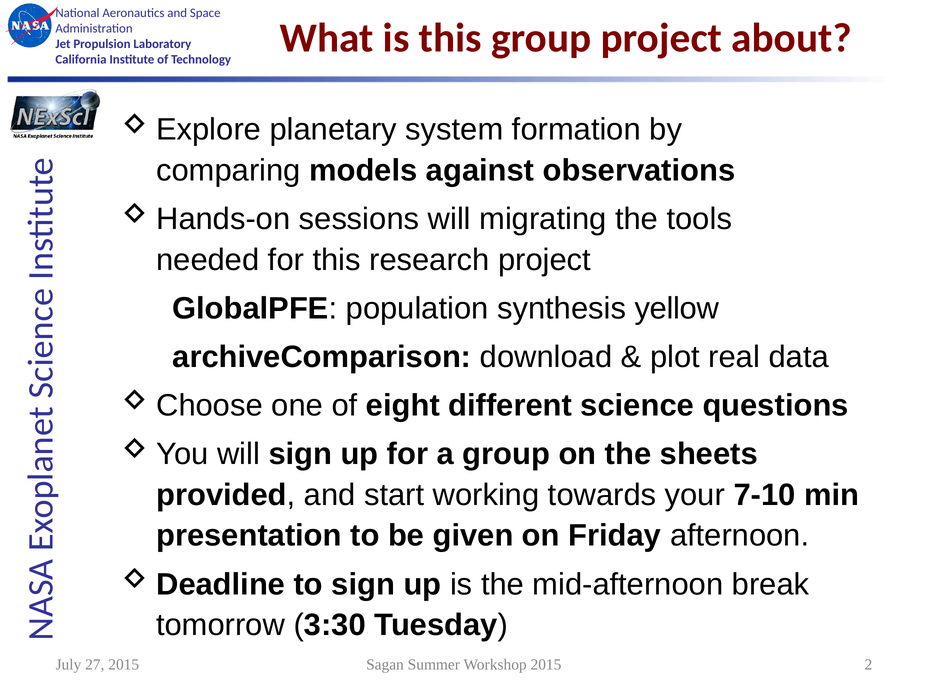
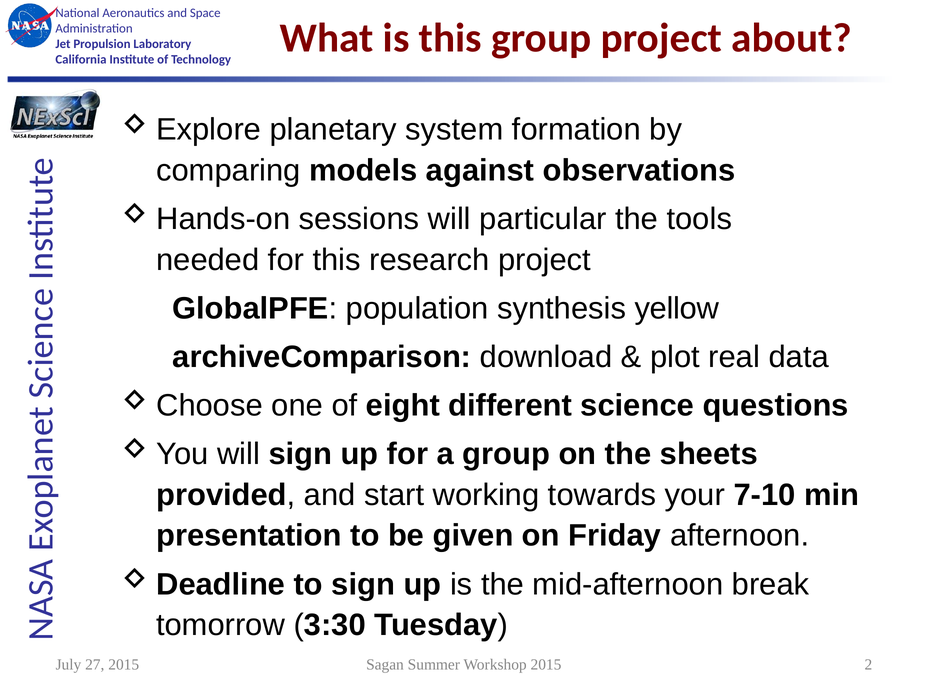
migrating: migrating -> particular (543, 219)
